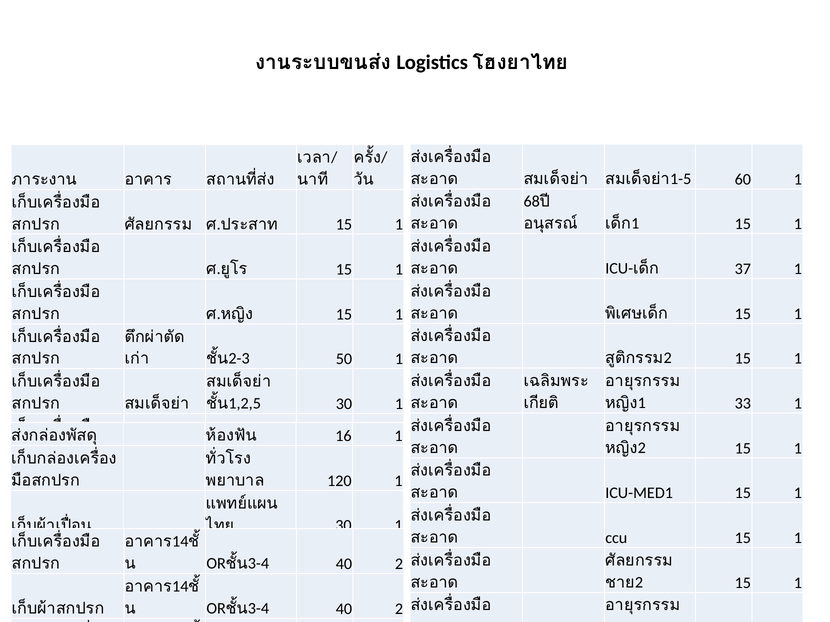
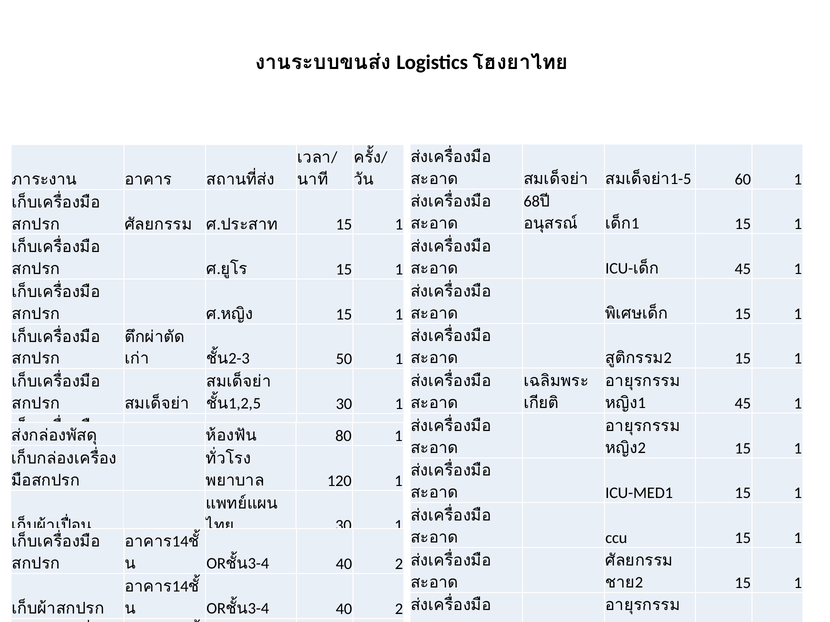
37: 37 -> 45 (743, 269)
1 33: 33 -> 45 (743, 404)
16: 16 -> 80 (343, 436)
